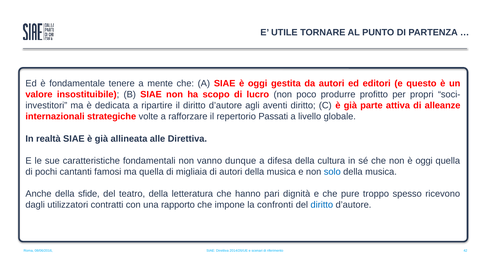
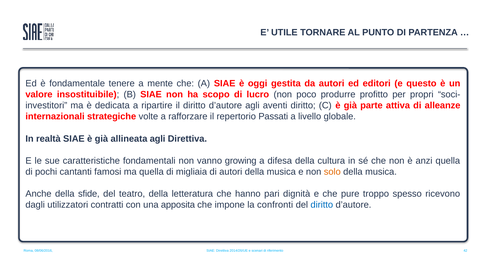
allineata alle: alle -> agli (158, 139)
dunque: dunque -> growing (241, 161)
non è oggi: oggi -> anzi (424, 161)
solo colour: blue -> orange (332, 172)
rapporto: rapporto -> apposita (178, 205)
